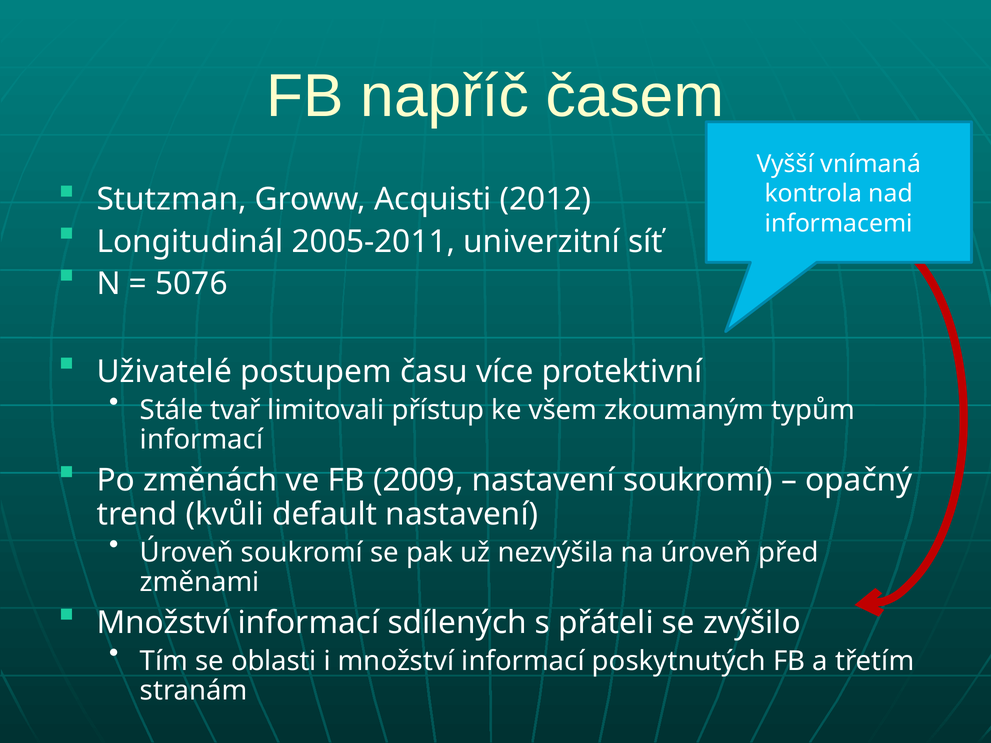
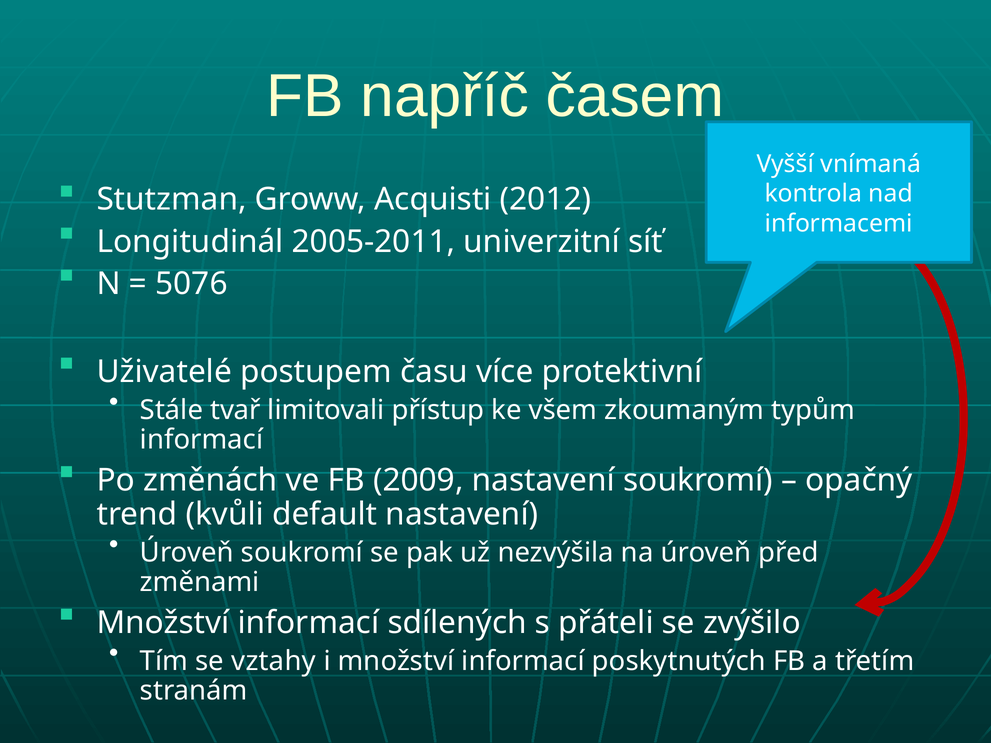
oblasti: oblasti -> vztahy (274, 661)
